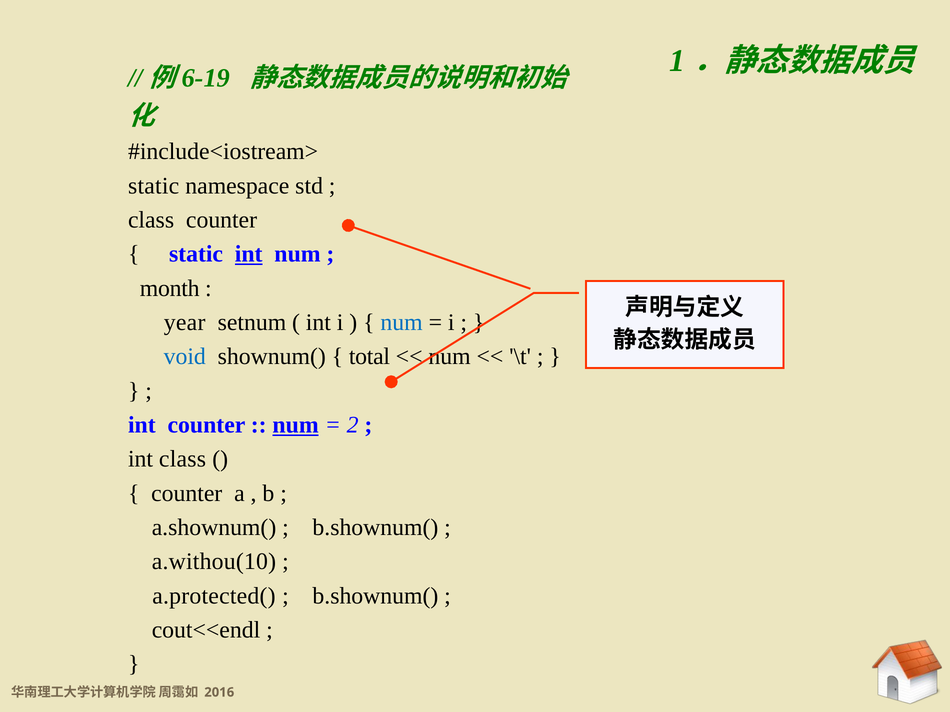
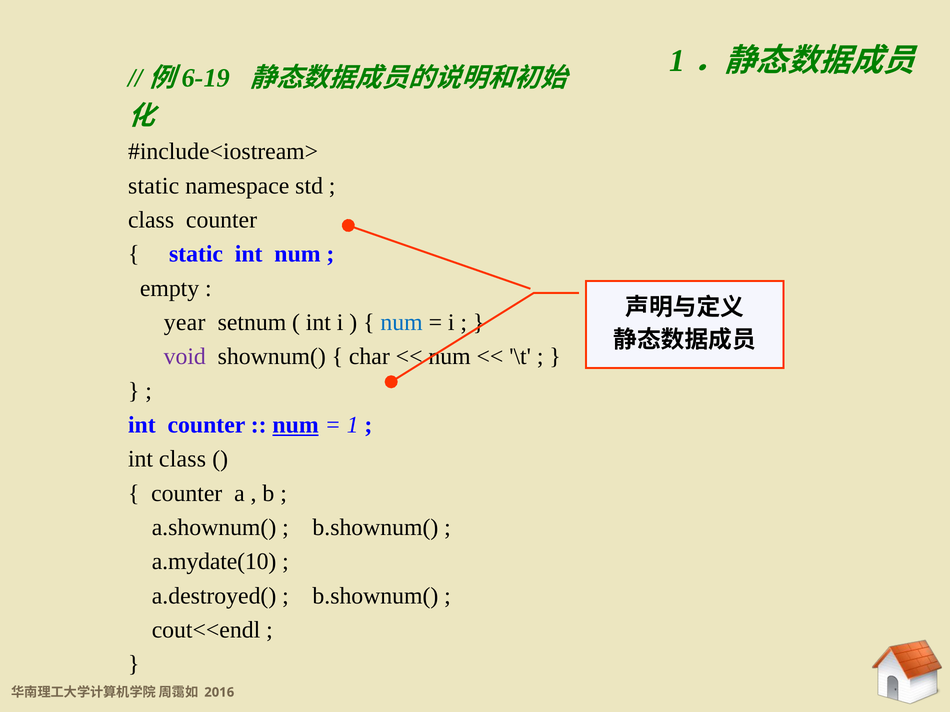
int underline: present -> none (249, 254)
month: month -> empty (170, 288)
void colour: blue -> purple (185, 357)
total: total -> char (369, 357)
2: 2 -> 1 (353, 425)
a.withou(10: a.withou(10 -> a.mydate(10 (214, 562)
a.protected(: a.protected( -> a.destroyed( (214, 596)
